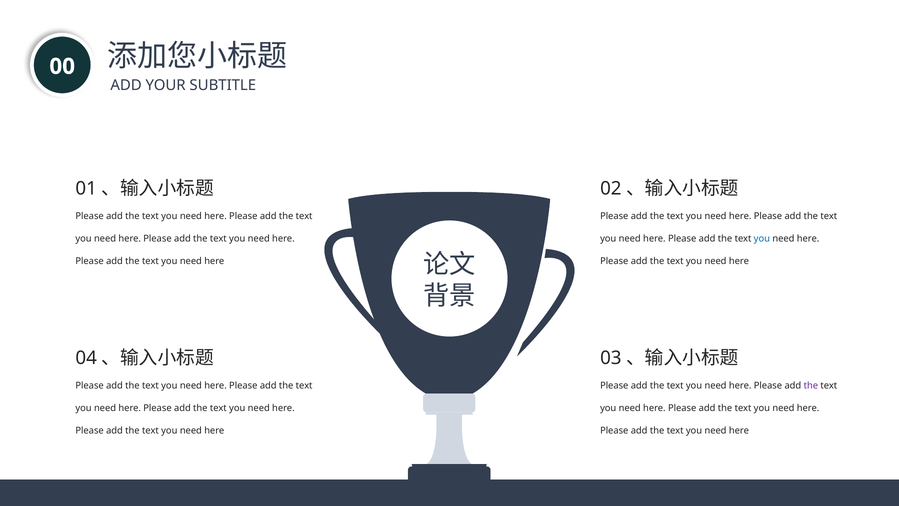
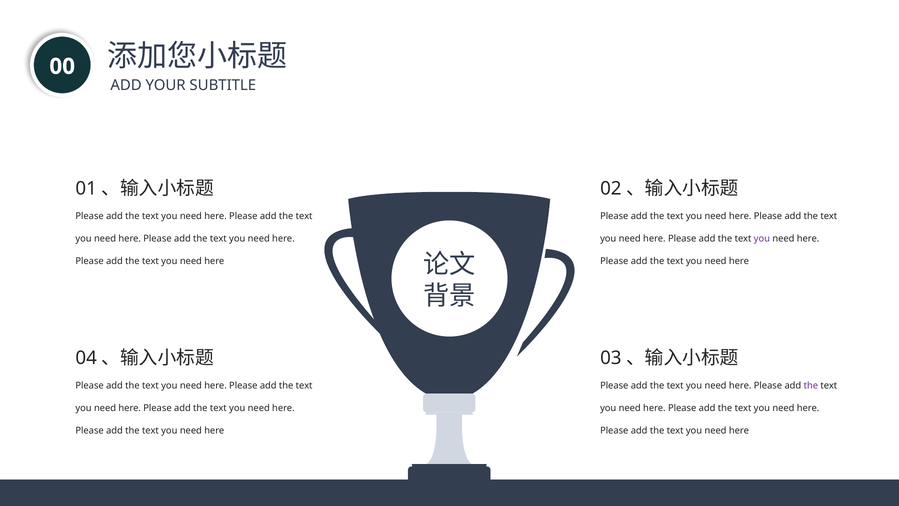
you colour: blue -> purple (762, 239)
